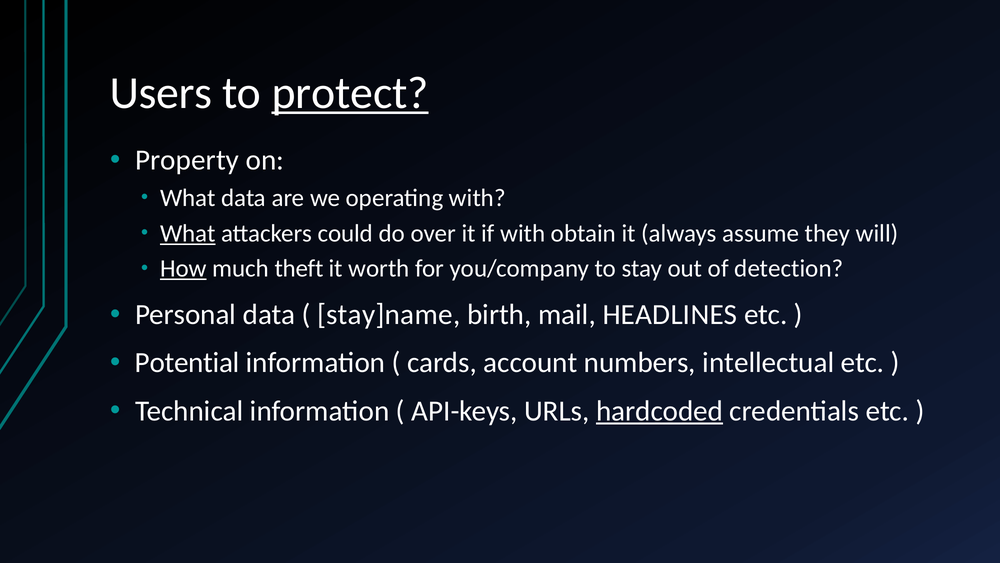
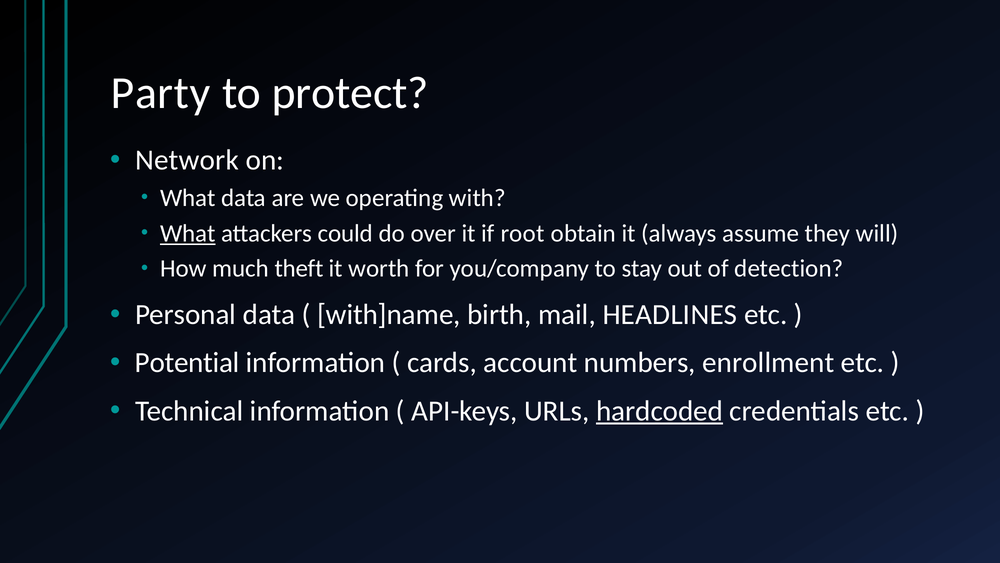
Users: Users -> Party (161, 93)
protect underline: present -> none (350, 93)
Property: Property -> Network (187, 160)
if with: with -> root (523, 233)
How underline: present -> none (183, 268)
stay]name: stay]name -> with]name (389, 314)
intellectual: intellectual -> enrollment (768, 363)
